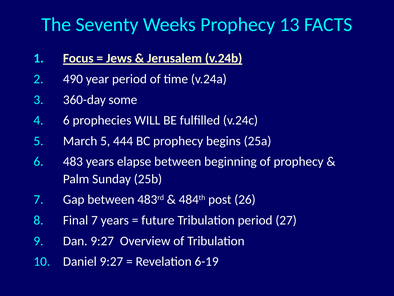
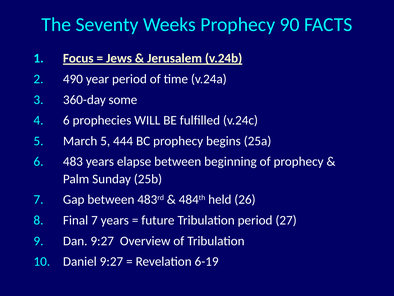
13: 13 -> 90 (290, 24)
post: post -> held (220, 199)
